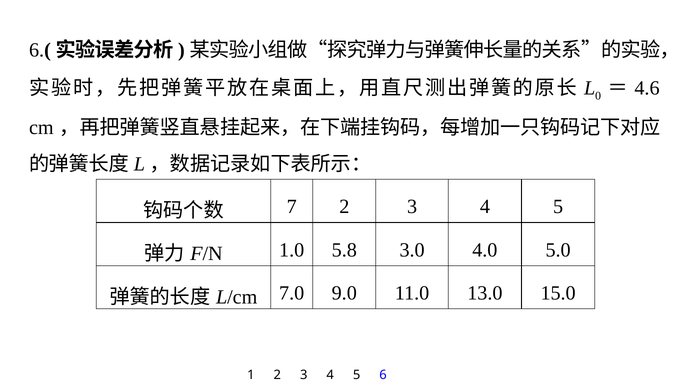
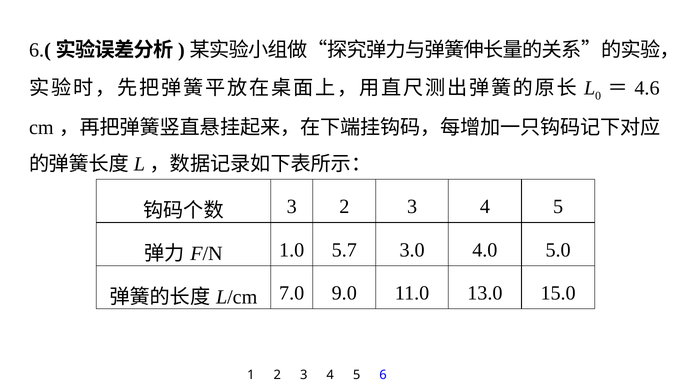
7: 7 -> 3 (292, 207)
5.8: 5.8 -> 5.7 (344, 250)
